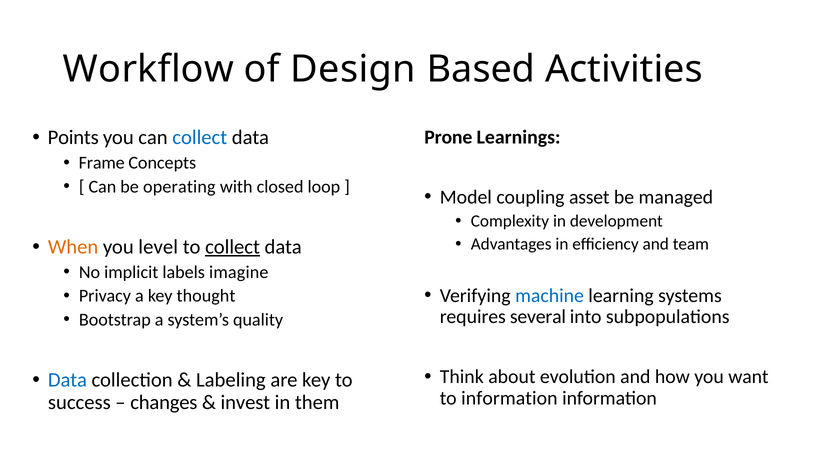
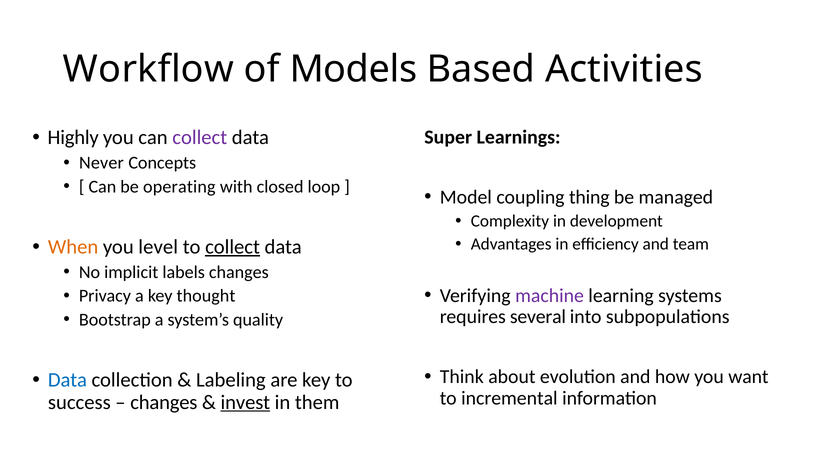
Design: Design -> Models (353, 69)
Points: Points -> Highly (73, 138)
collect colour: blue -> purple (200, 138)
Prone: Prone -> Super (448, 137)
Frame: Frame -> Never (102, 163)
asset: asset -> thing (589, 197)
labels imagine: imagine -> changes (239, 272)
machine colour: blue -> purple (550, 296)
to information: information -> incremental (509, 399)
invest underline: none -> present (245, 403)
